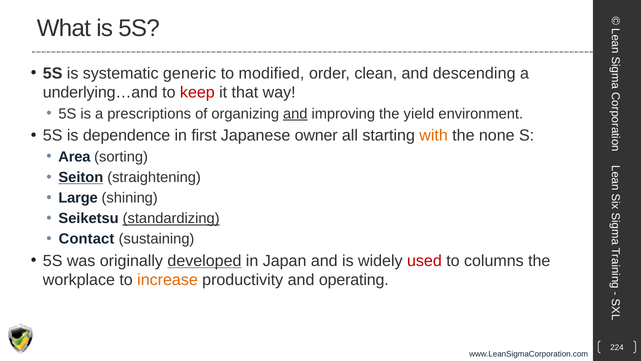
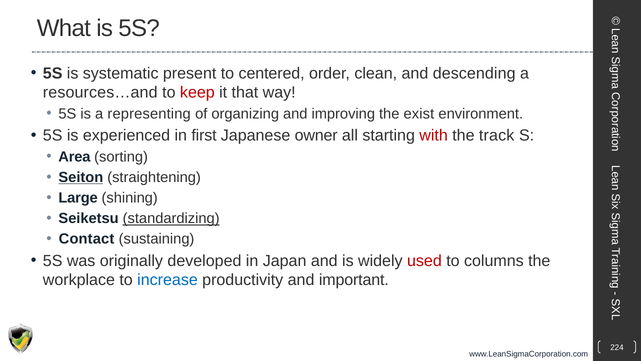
generic: generic -> present (190, 73)
modified: modified -> centered (272, 73)
underlying…and: underlying…and -> resources…and (100, 92)
prescriptions: prescriptions -> representing (149, 114)
and underline: present -> none (295, 114)
yield: yield -> exist (419, 114)
dependence: dependence -> experienced (127, 135)
with colour: orange -> red (434, 135)
none: none -> track (497, 135)
developed underline: present -> none (204, 261)
increase colour: orange -> blue (168, 280)
operating: operating -> important (354, 280)
